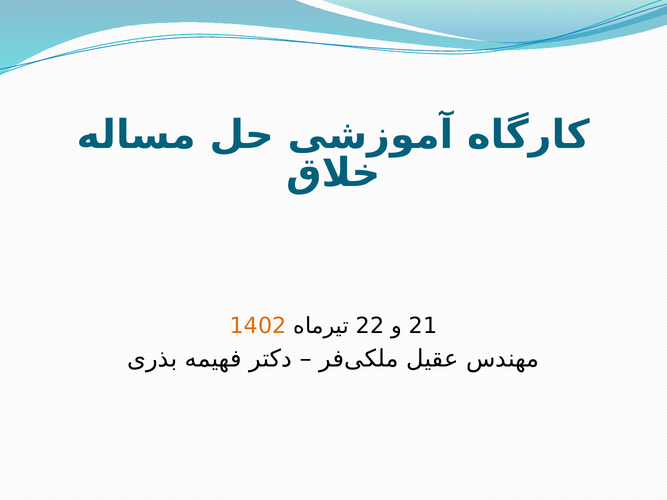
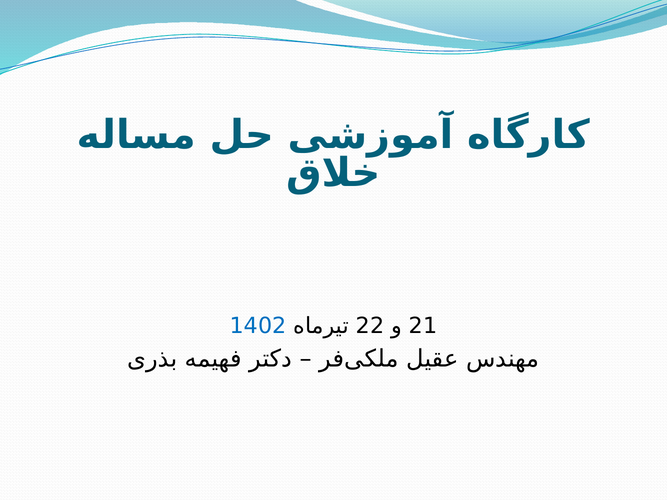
1402 colour: orange -> blue (258, 326)
